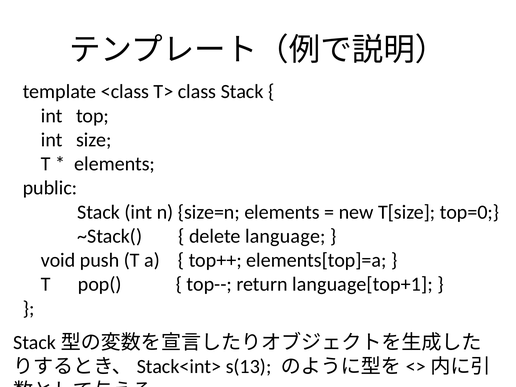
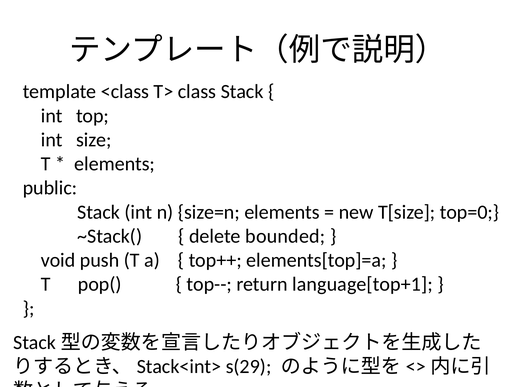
language: language -> bounded (285, 236)
s(13: s(13 -> s(29 (249, 367)
